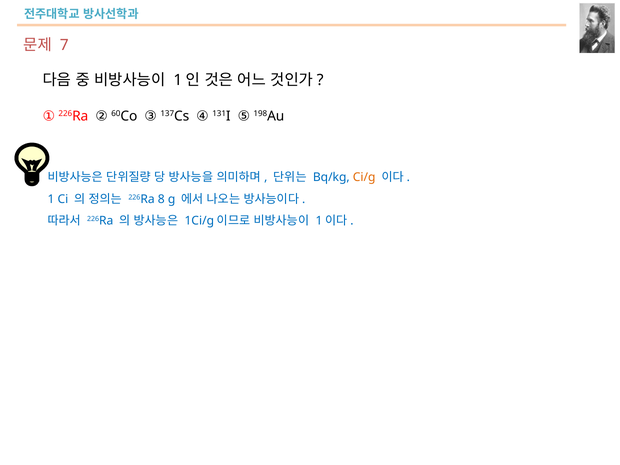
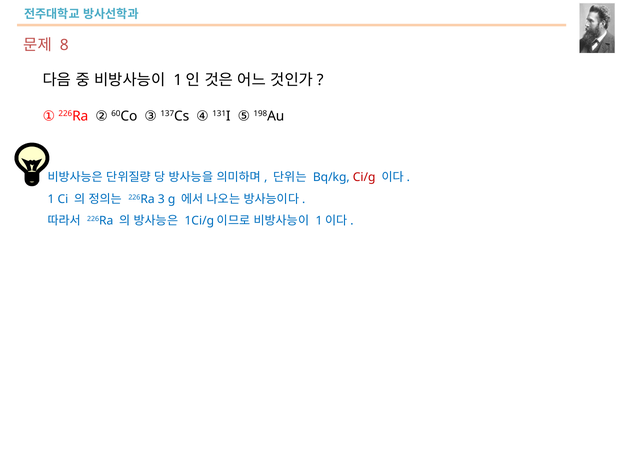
7: 7 -> 8 (64, 45)
Ci/g colour: orange -> red (364, 177)
8: 8 -> 3 (161, 199)
